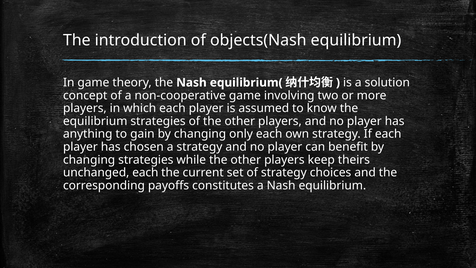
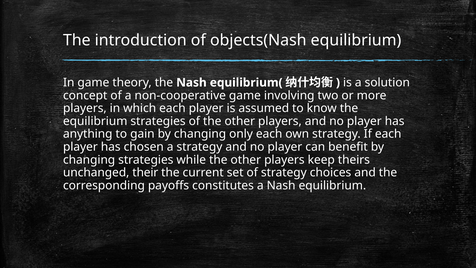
unchanged each: each -> their (145, 172)
